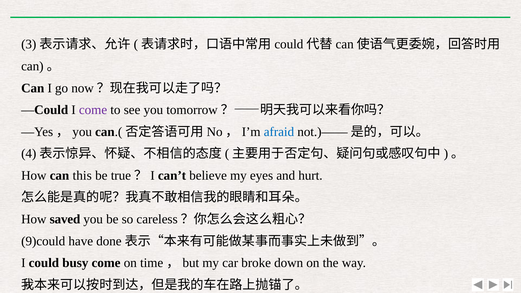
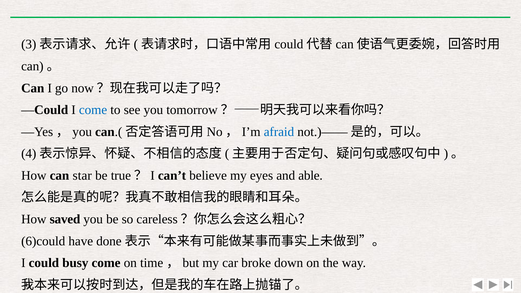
come colour: purple -> blue (93, 110)
this: this -> star (82, 176)
hurt: hurt -> able (311, 176)
9)could: 9)could -> 6)could (43, 241)
